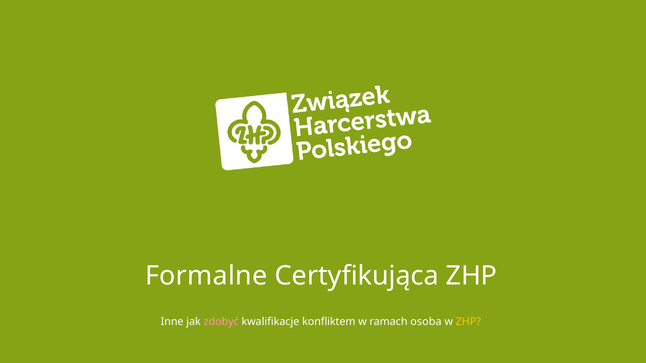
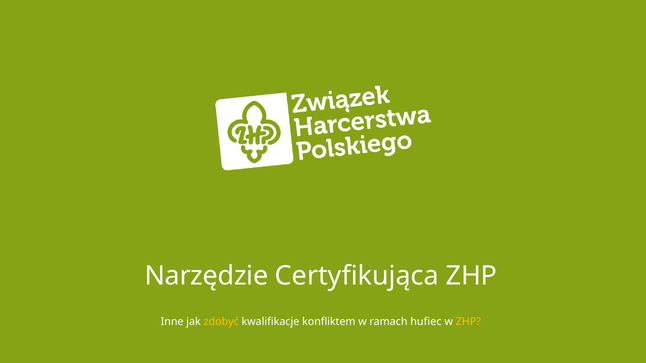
Formalne: Formalne -> Narzędzie (206, 276)
zdobyć colour: pink -> yellow (221, 322)
osoba: osoba -> hufiec (426, 322)
